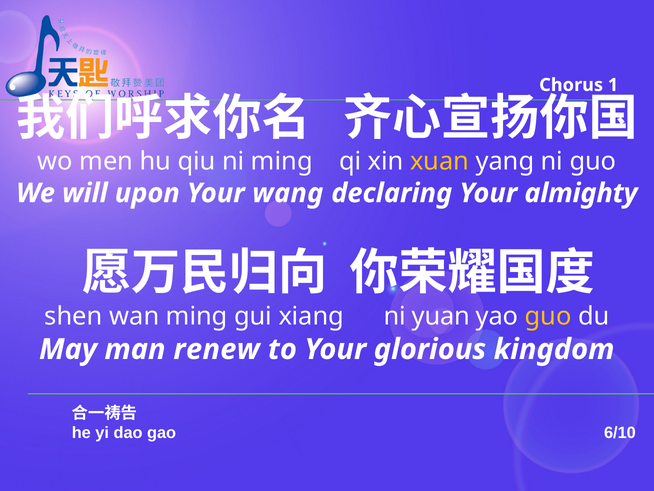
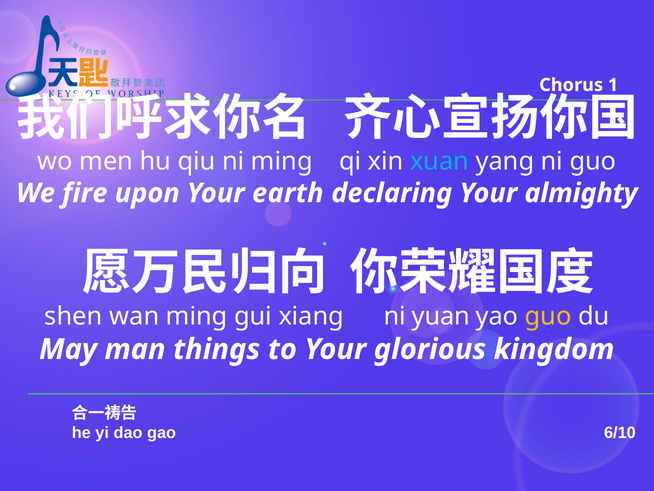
xuan colour: yellow -> light blue (440, 161)
will: will -> fire (85, 193)
wang: wang -> earth (288, 193)
renew: renew -> things (217, 349)
